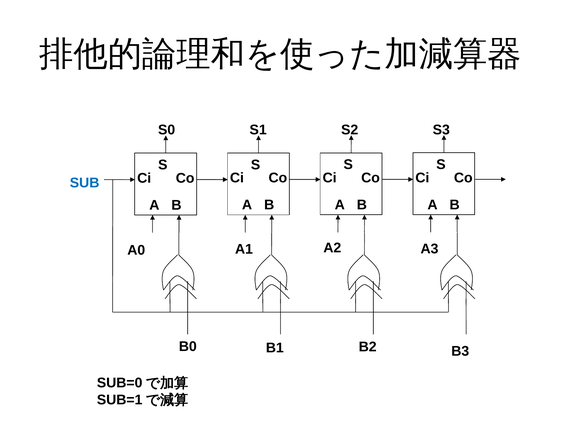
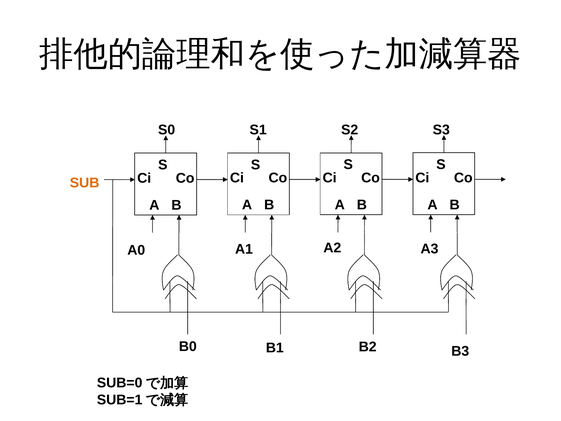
SUB colour: blue -> orange (85, 183)
